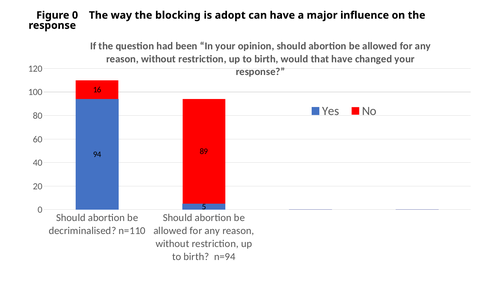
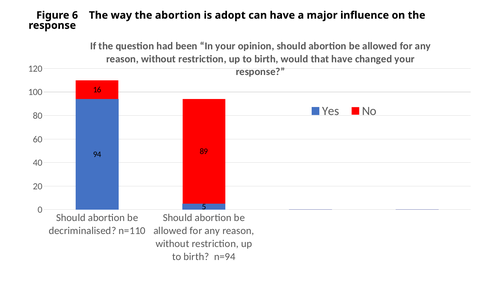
Figure 0: 0 -> 6 (75, 15)
the blocking: blocking -> abortion (178, 15)
